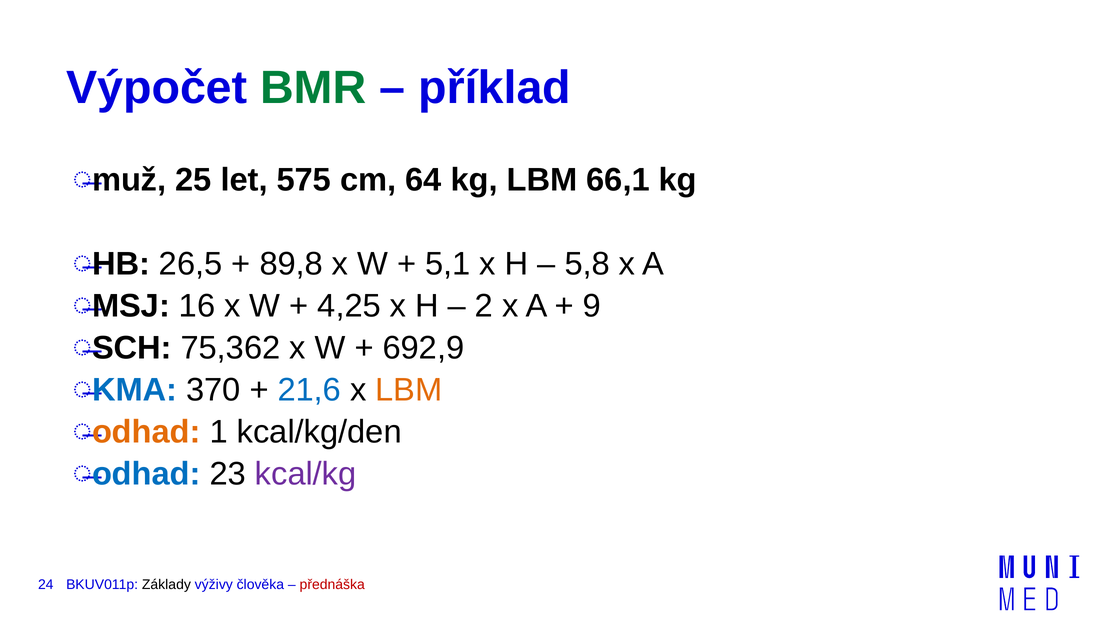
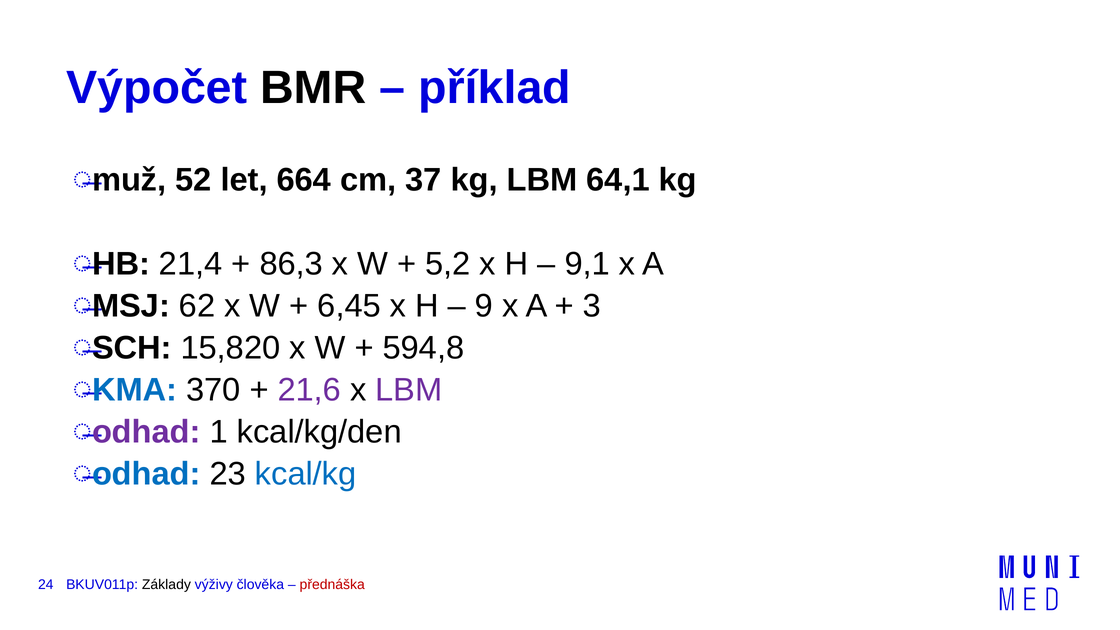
BMR colour: green -> black (313, 88)
25: 25 -> 52 (193, 180)
575: 575 -> 664 (304, 180)
64: 64 -> 37 (423, 180)
66,1: 66,1 -> 64,1 (618, 180)
26,5: 26,5 -> 21,4 (191, 264)
89,8: 89,8 -> 86,3 (291, 264)
5,1: 5,1 -> 5,2 (448, 264)
5,8: 5,8 -> 9,1 (587, 264)
16: 16 -> 62 (197, 306)
4,25: 4,25 -> 6,45 (349, 306)
2: 2 -> 9 (484, 306)
9: 9 -> 3 (592, 306)
75,362: 75,362 -> 15,820 (231, 348)
692,9: 692,9 -> 594,8 (423, 348)
21,6 colour: blue -> purple (309, 390)
LBM colour: orange -> purple (409, 390)
odhad colour: orange -> purple (146, 432)
kcal/kg colour: purple -> blue (306, 474)
